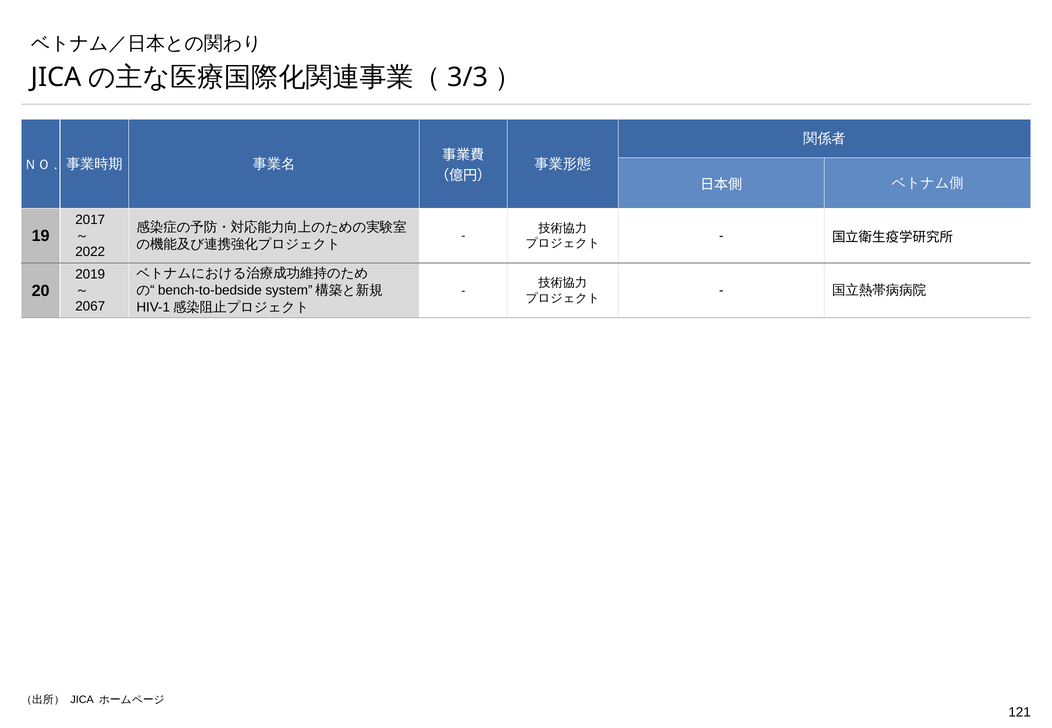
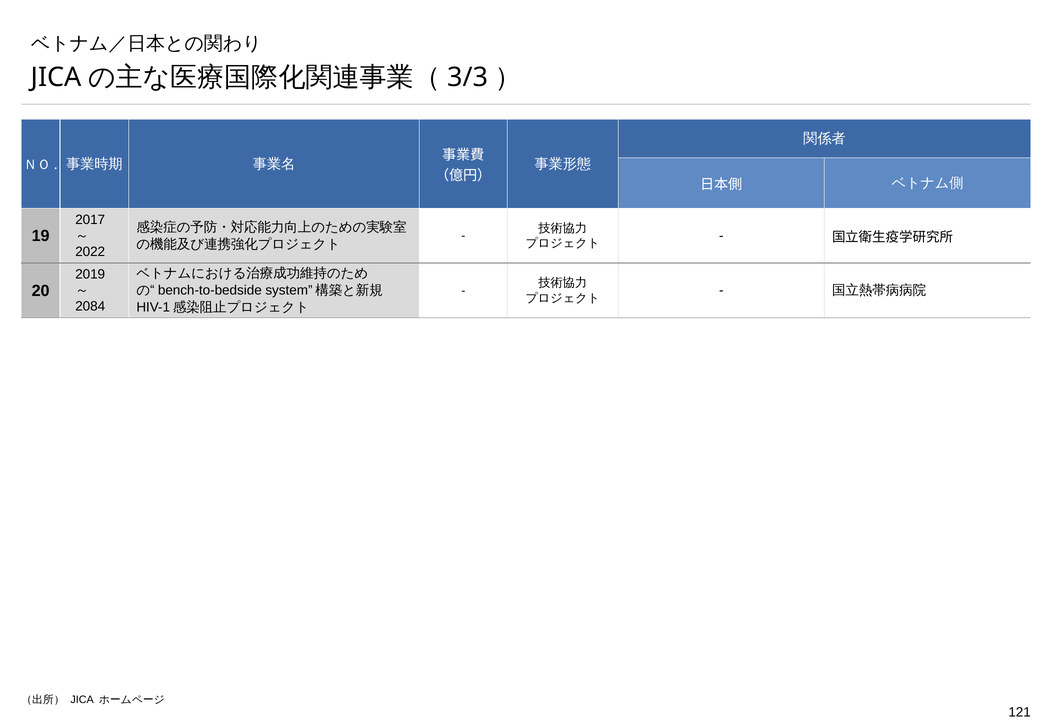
2067: 2067 -> 2084 (90, 307)
